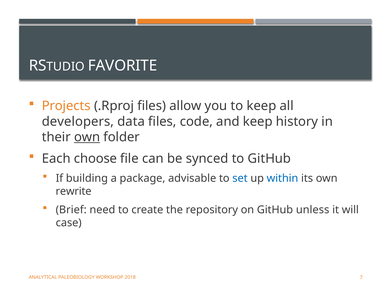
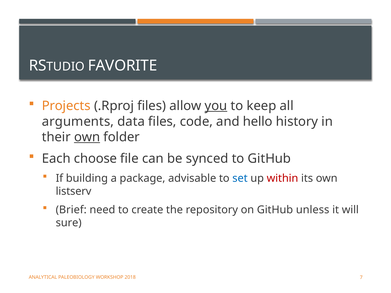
you underline: none -> present (216, 106)
developers: developers -> arguments (78, 122)
and keep: keep -> hello (258, 122)
within colour: blue -> red (282, 178)
rewrite: rewrite -> listserv (74, 191)
case: case -> sure (69, 223)
